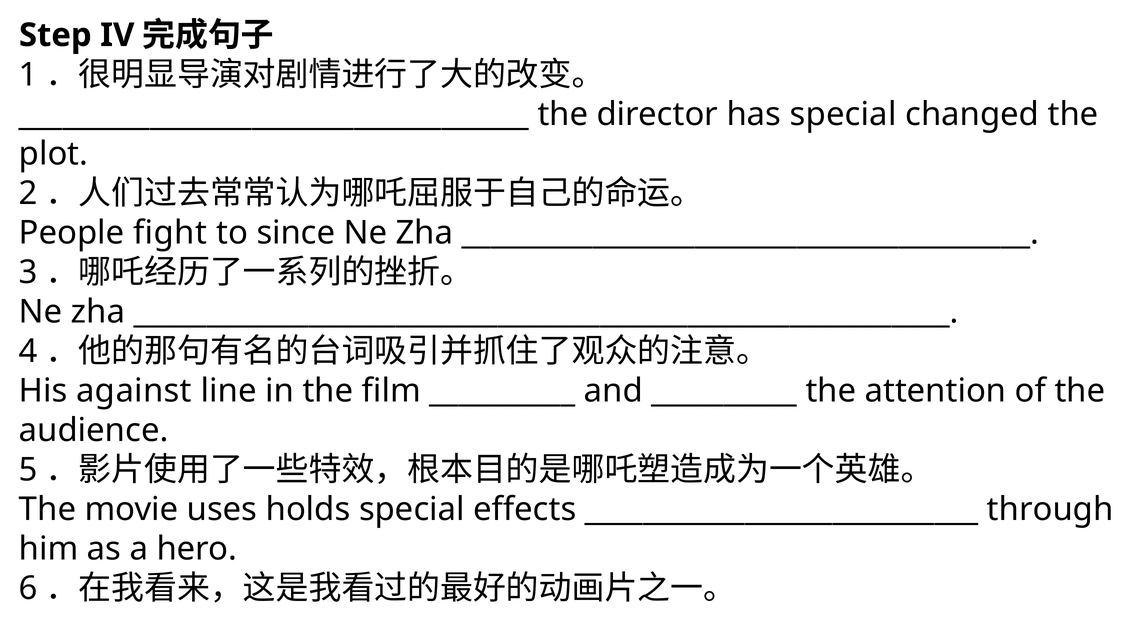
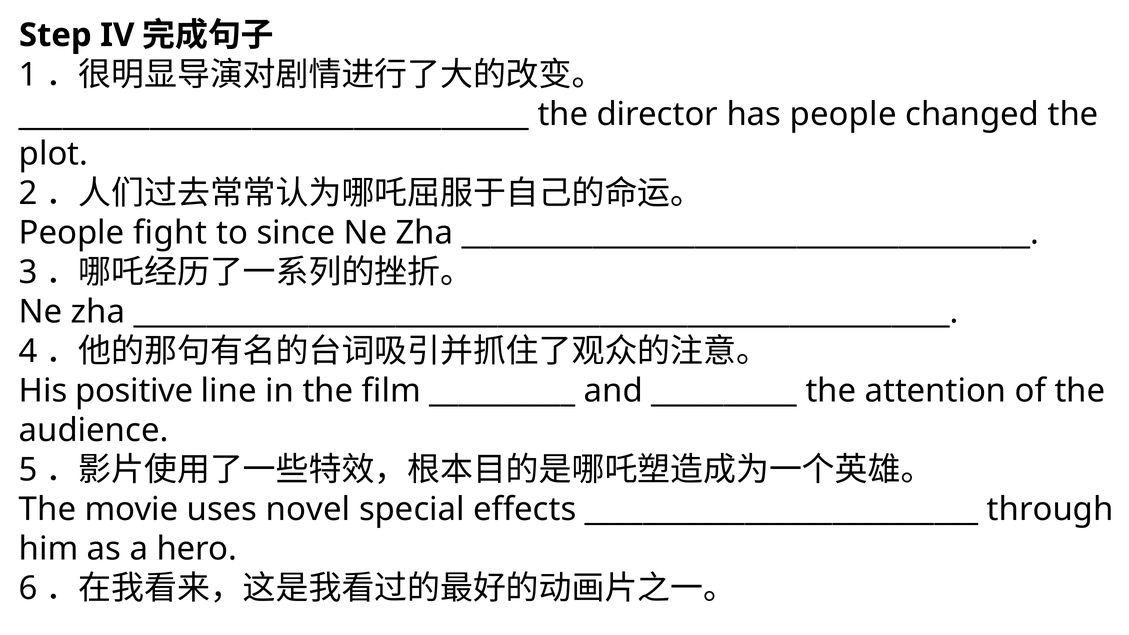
has special: special -> people (843, 114)
against: against -> positive (134, 391)
holds: holds -> novel (308, 510)
